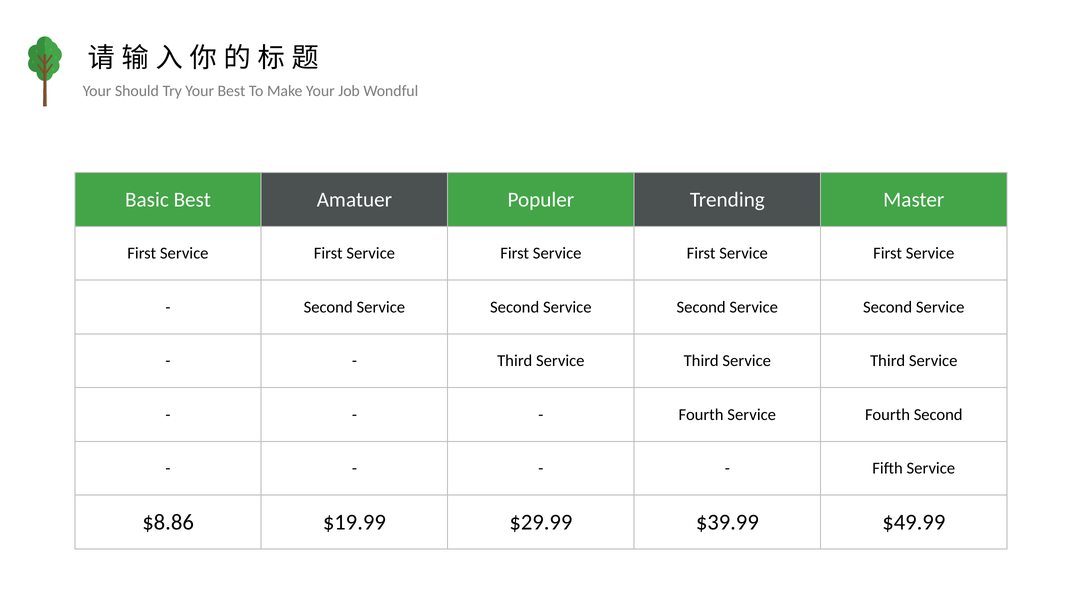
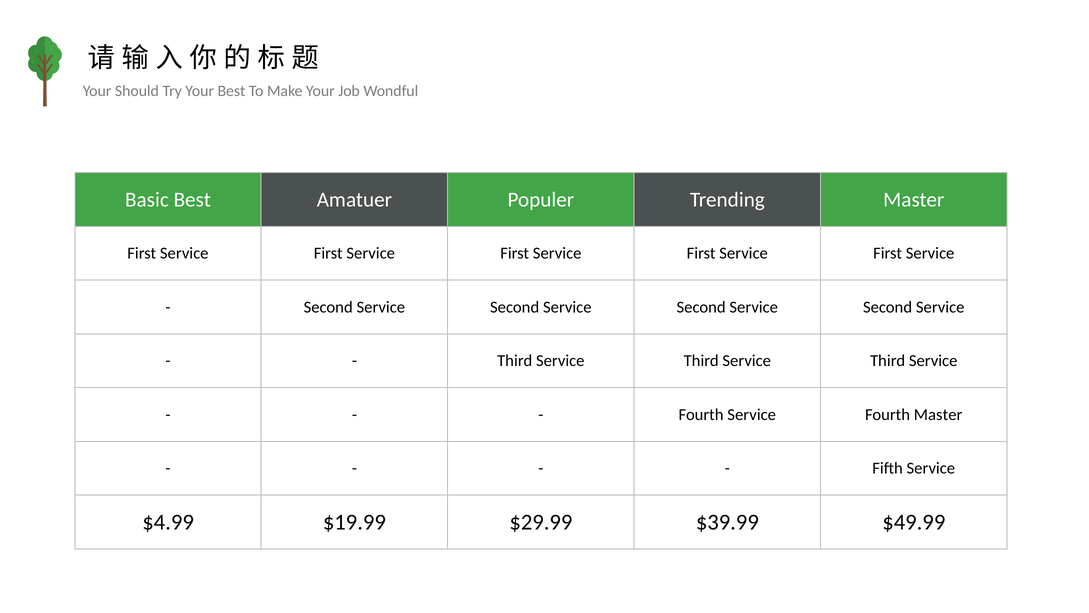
Fourth Second: Second -> Master (938, 414)
$8.86: $8.86 -> $4.99 (168, 522)
